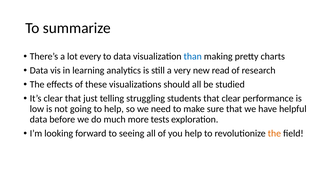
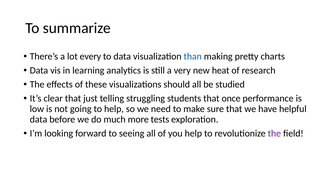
read: read -> heat (221, 70)
that clear: clear -> once (231, 98)
the colour: orange -> purple (274, 133)
